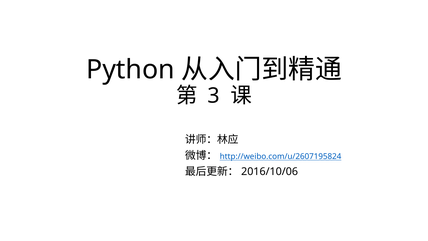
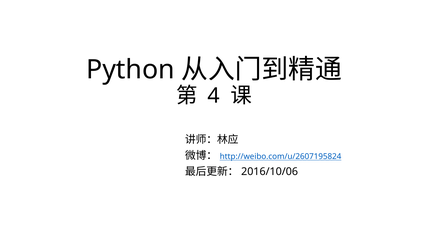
3: 3 -> 4 (214, 96)
